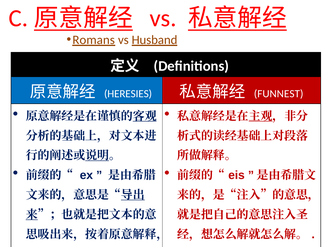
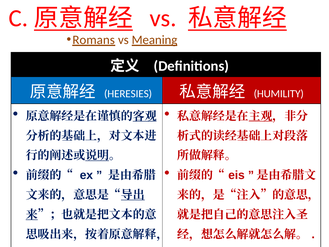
Husband: Husband -> Meaning (154, 40)
FUNNEST: FUNNEST -> HUMILITY (279, 94)
